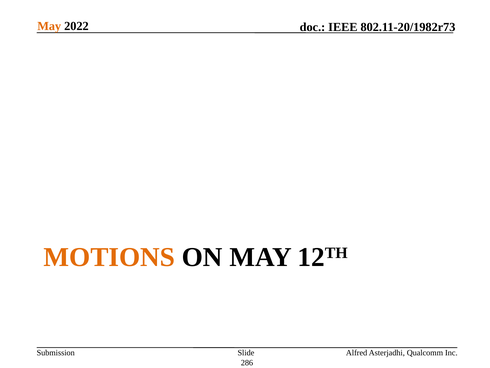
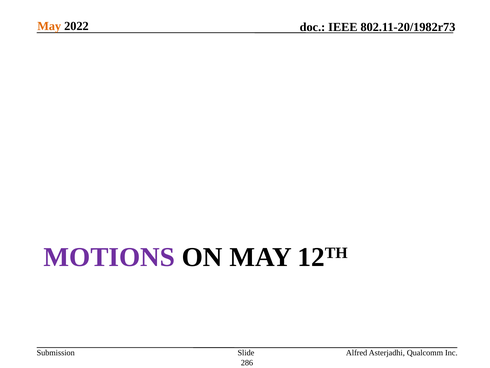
MOTIONS colour: orange -> purple (109, 257)
